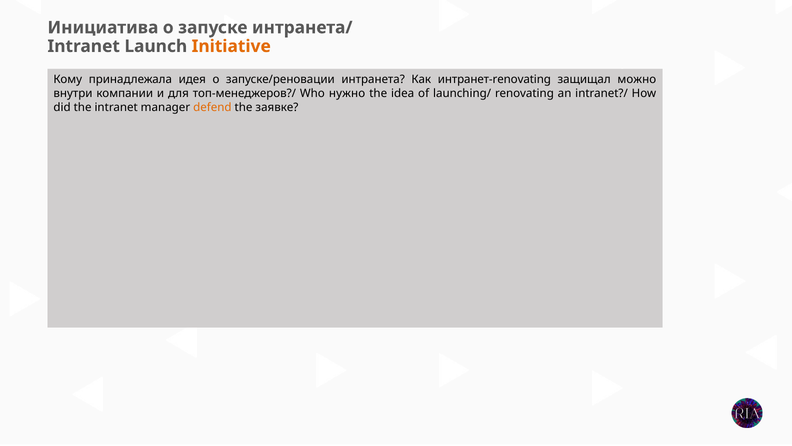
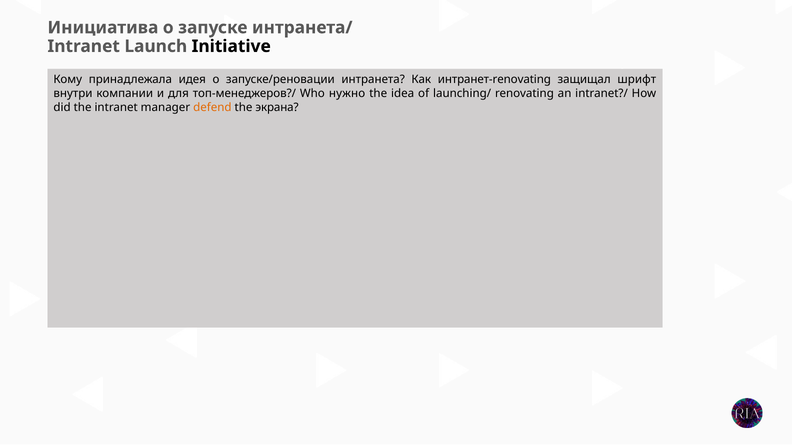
Initiative colour: orange -> black (231, 46)
можно: можно -> шрифт (637, 79)
заявке: заявке -> экрана (277, 107)
